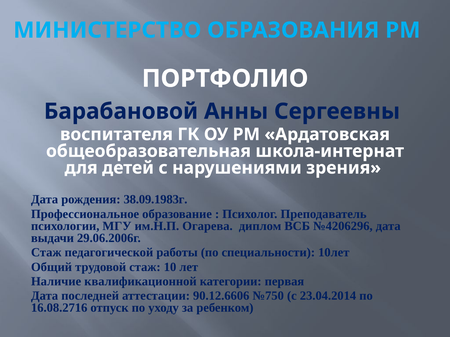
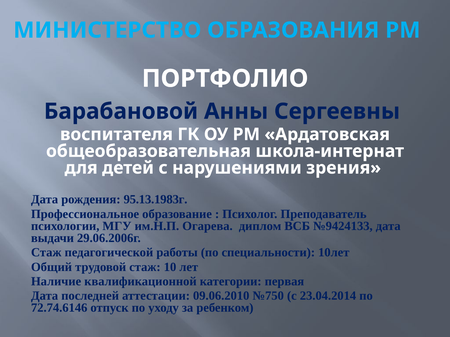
38.09.1983г: 38.09.1983г -> 95.13.1983г (156, 200)
№4206296: №4206296 -> №9424133 (343, 226)
90.12.6606: 90.12.6606 -> 09.06.2010 (221, 296)
16.08.2716: 16.08.2716 -> 72.74.6146 (59, 308)
